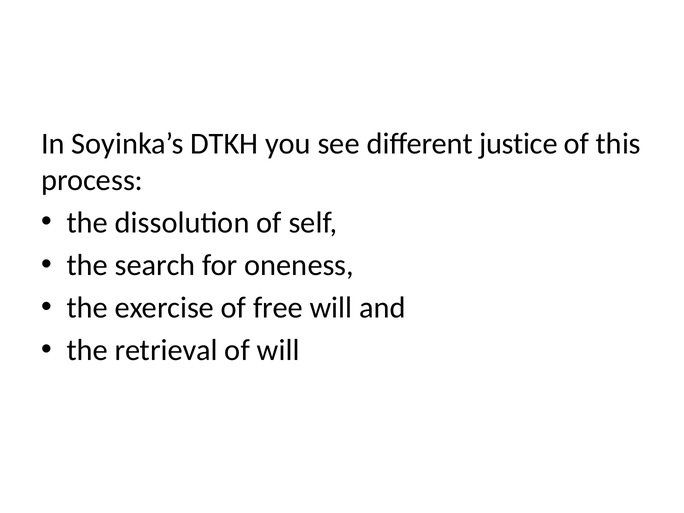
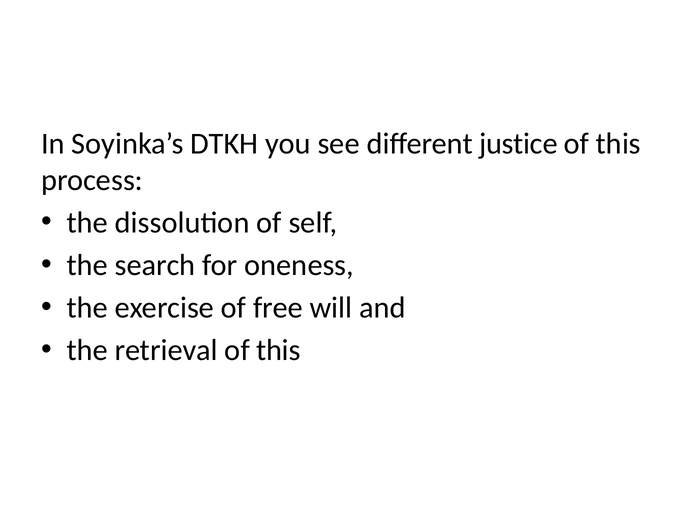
retrieval of will: will -> this (278, 350)
